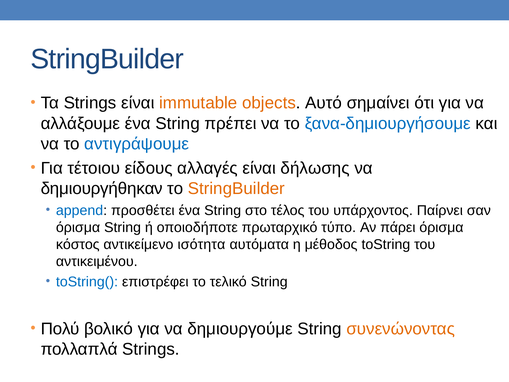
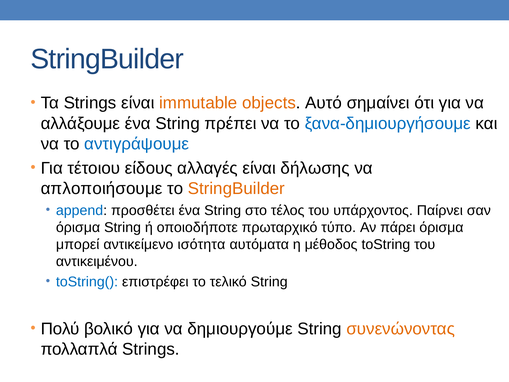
δημιουργήθηκαν: δημιουργήθηκαν -> απλοποιήσουμε (102, 188)
κόστος: κόστος -> μπορεί (78, 244)
